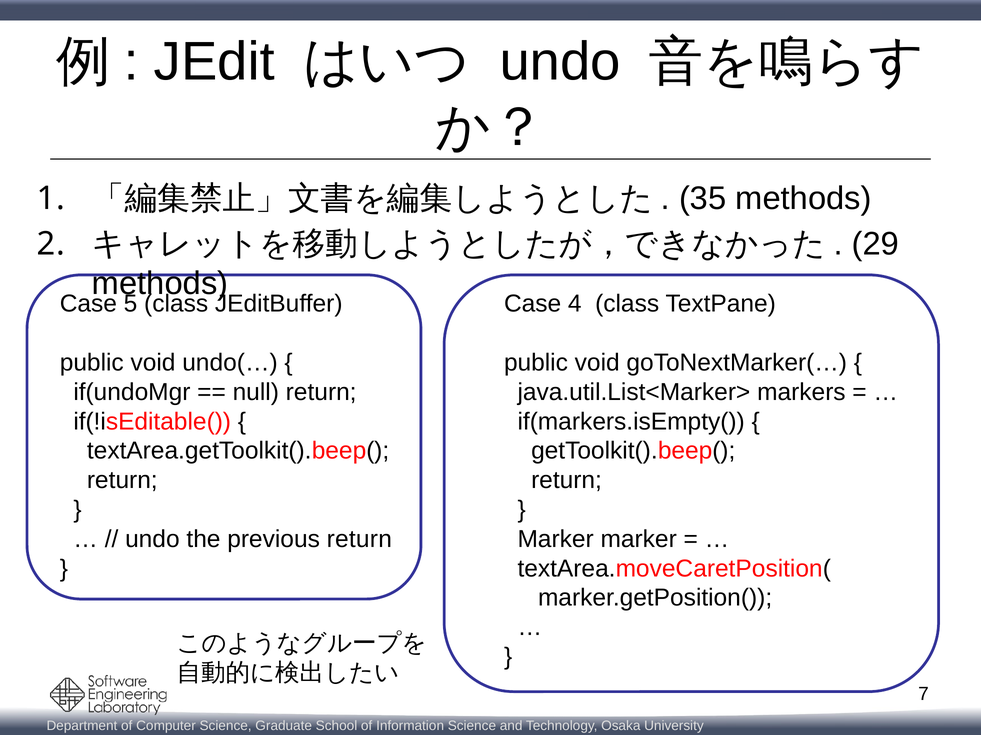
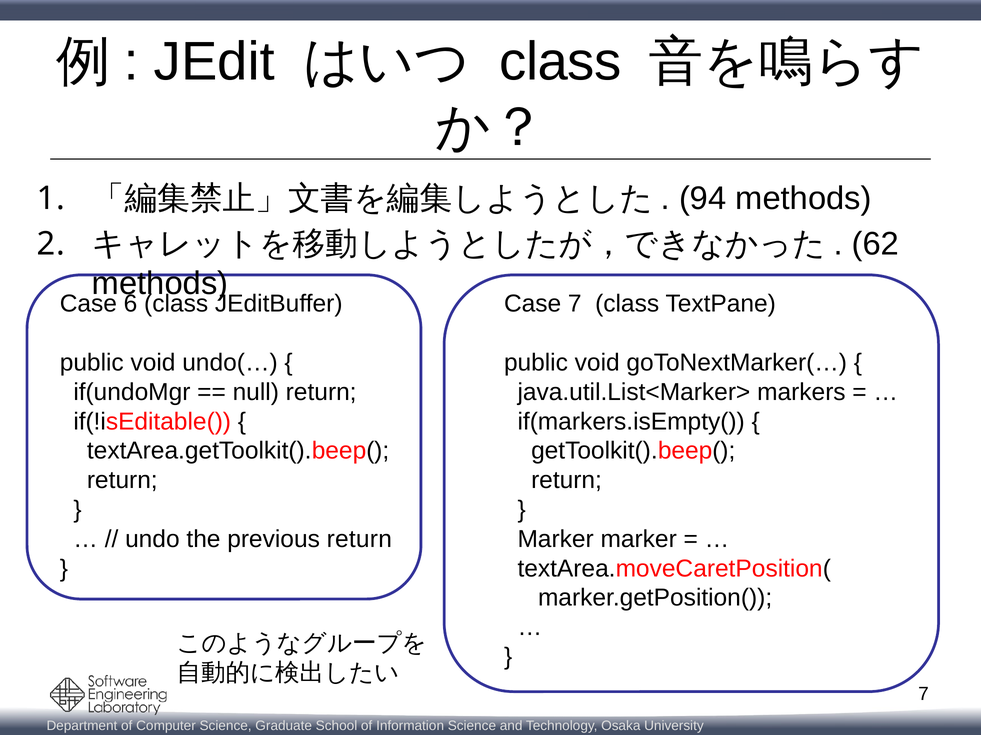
undo: undo -> class (560, 62)
35: 35 -> 94 (703, 198)
29: 29 -> 62 (875, 244)
5: 5 -> 6 (131, 304)
Case 4: 4 -> 7 (575, 304)
